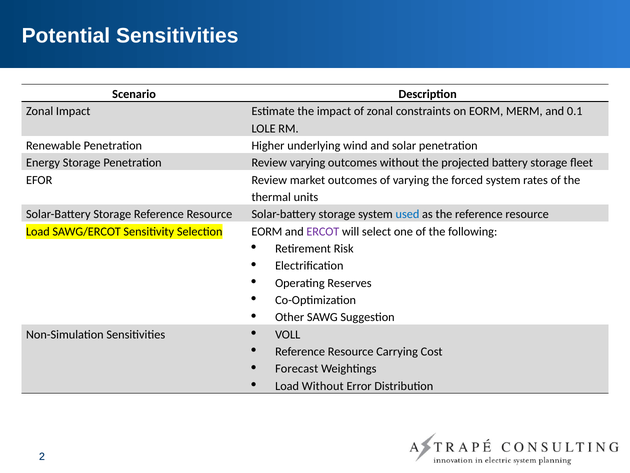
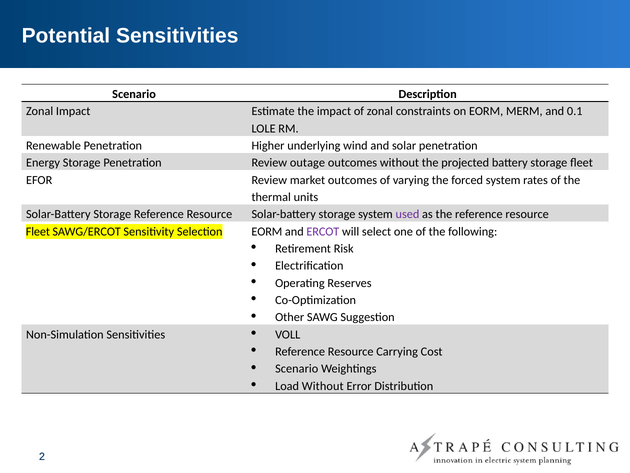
Review varying: varying -> outage (307, 163)
used colour: blue -> purple (407, 214)
Load: Load -> Fleet (38, 231)
Forecast: Forecast -> Scenario (297, 368)
